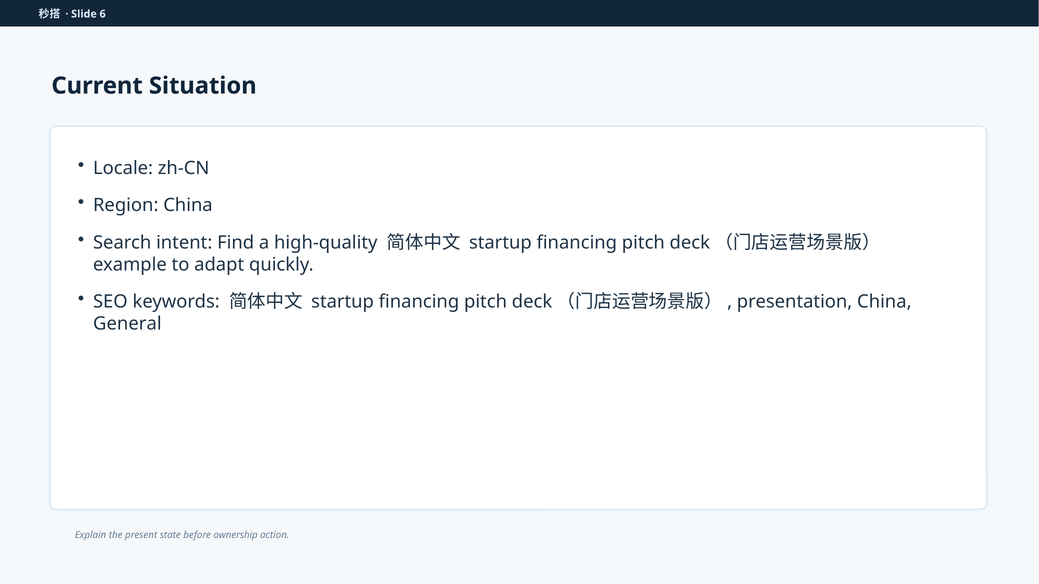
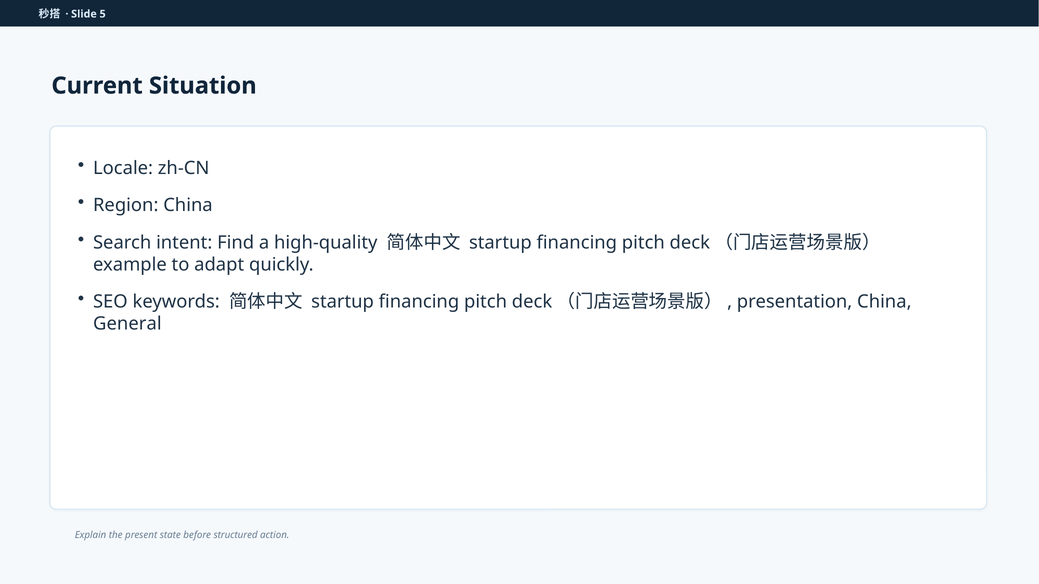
6: 6 -> 5 (103, 14)
ownership: ownership -> structured (236, 535)
